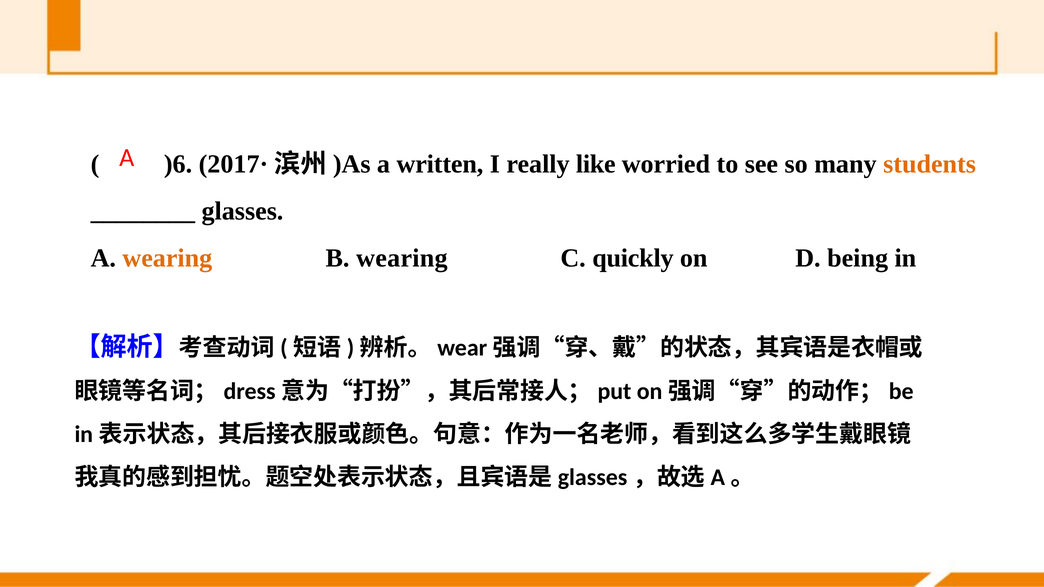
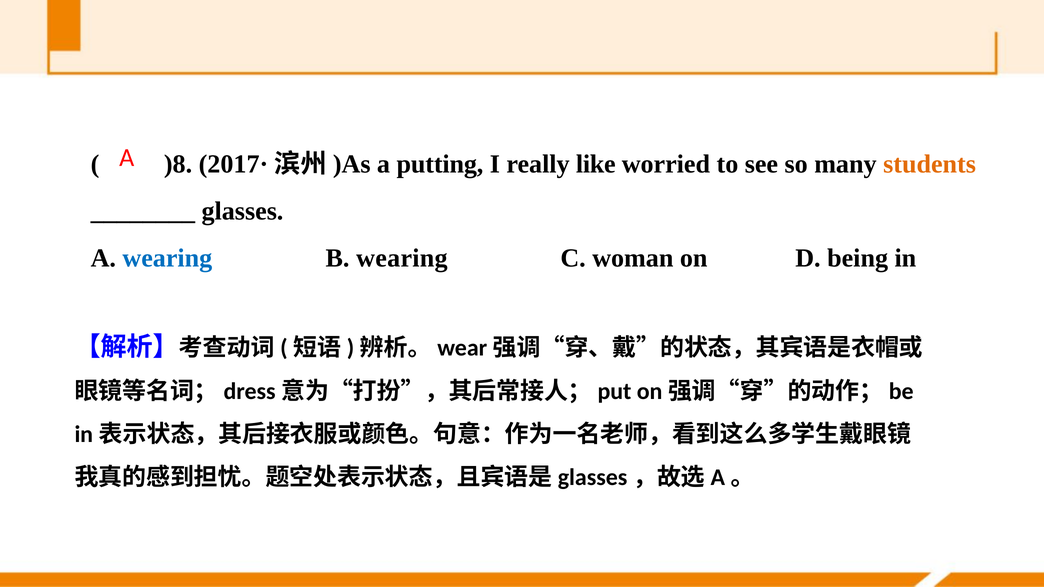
)6: )6 -> )8 (178, 164)
written: written -> putting (440, 164)
wearing colour: orange -> blue (167, 258)
quickly: quickly -> woman (633, 258)
